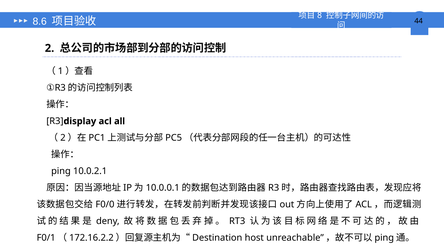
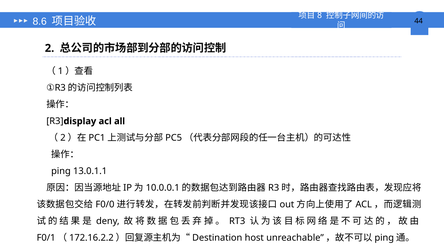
10.0.2.1: 10.0.2.1 -> 13.0.1.1 (90, 171)
